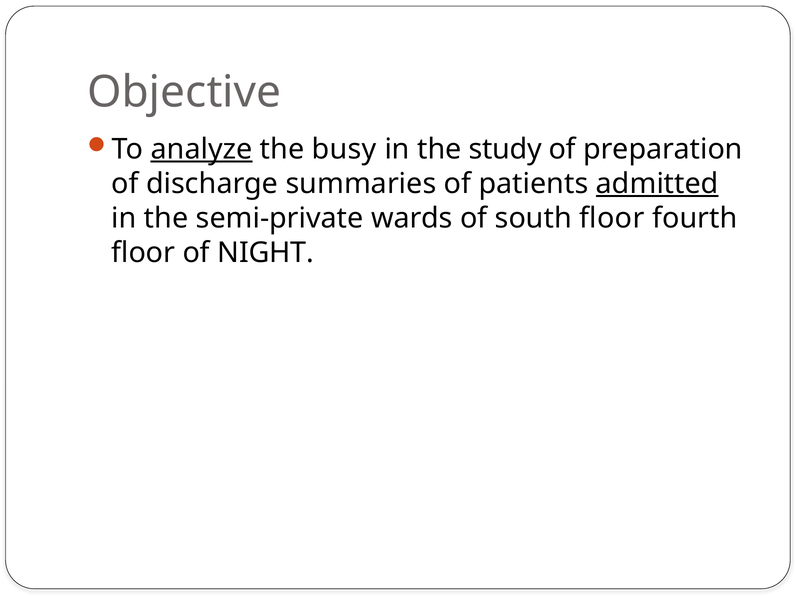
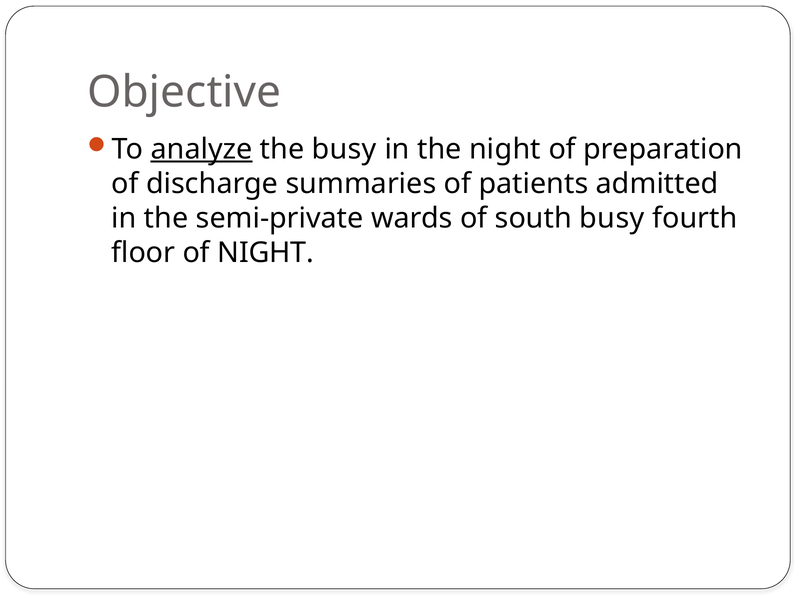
the study: study -> night (505, 149)
admitted underline: present -> none (657, 184)
south floor: floor -> busy (612, 218)
